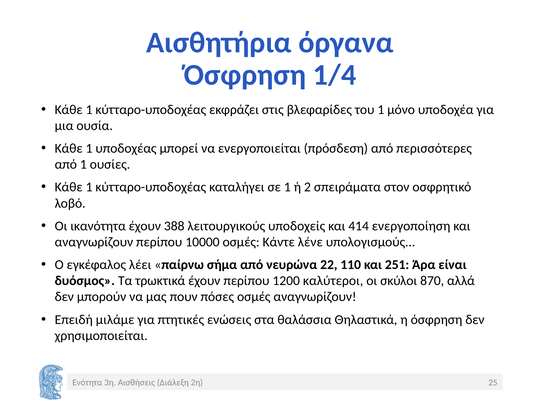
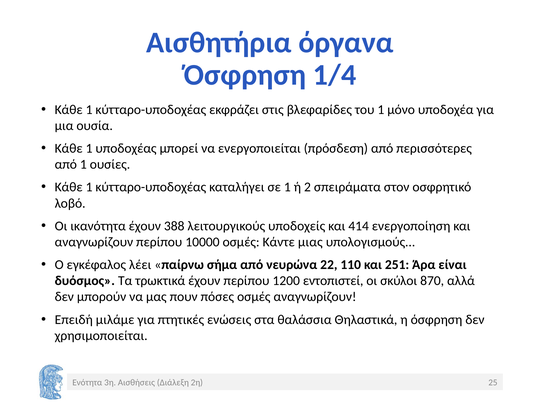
λένε: λένε -> μιας (310, 242)
καλύτεροι: καλύτεροι -> εντοπιστεί (333, 281)
